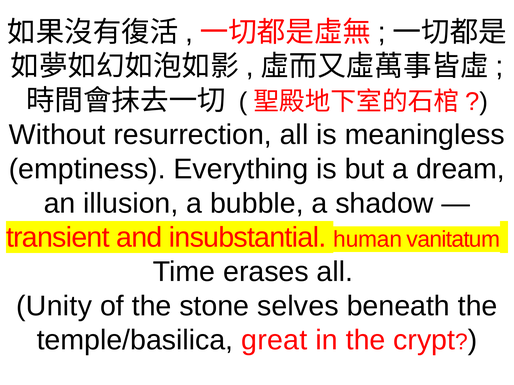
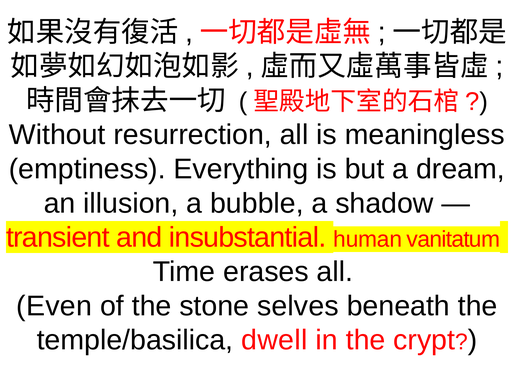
Unity: Unity -> Even (54, 306)
great: great -> dwell (274, 341)
